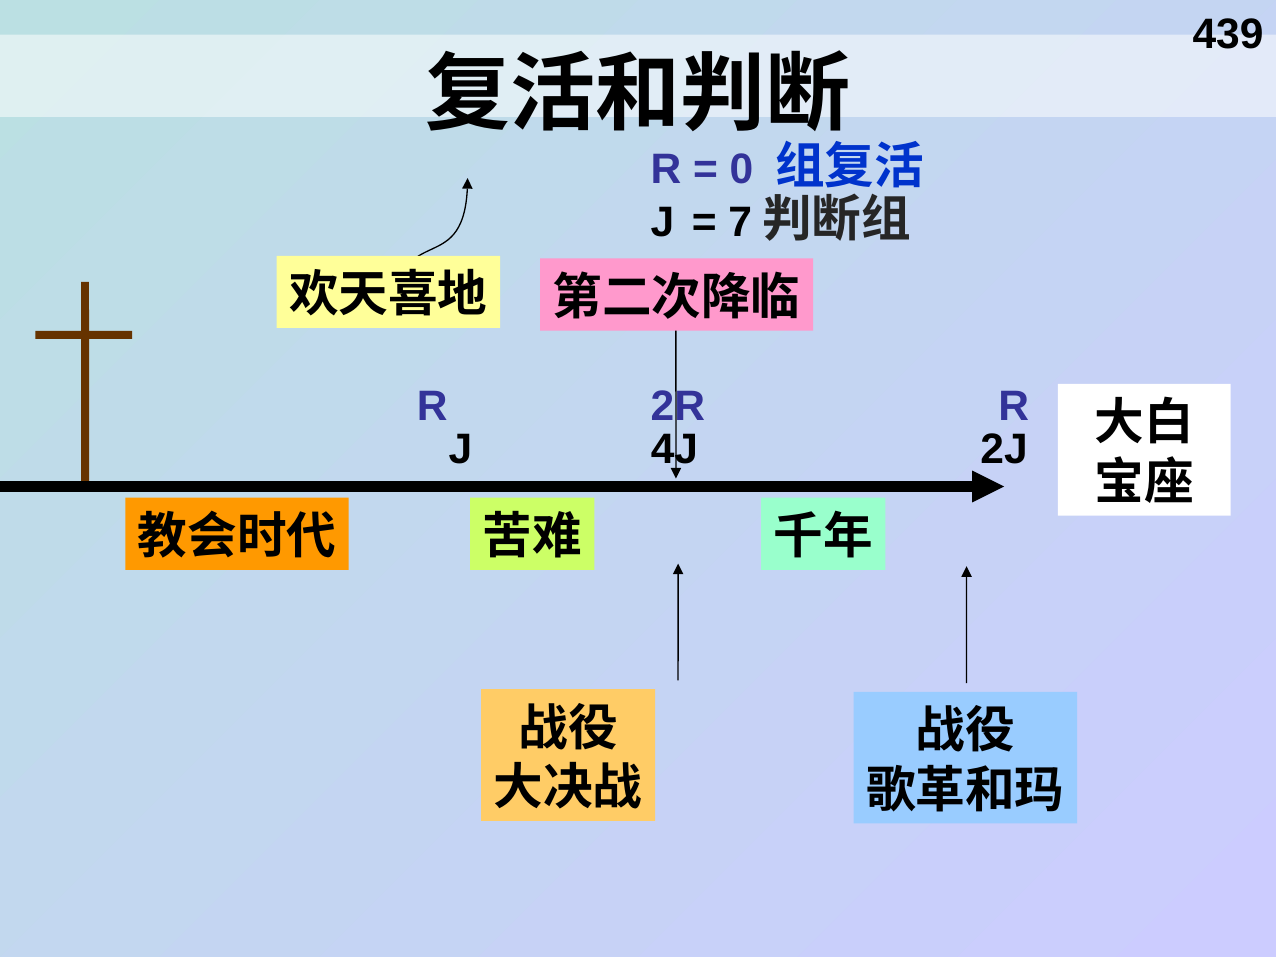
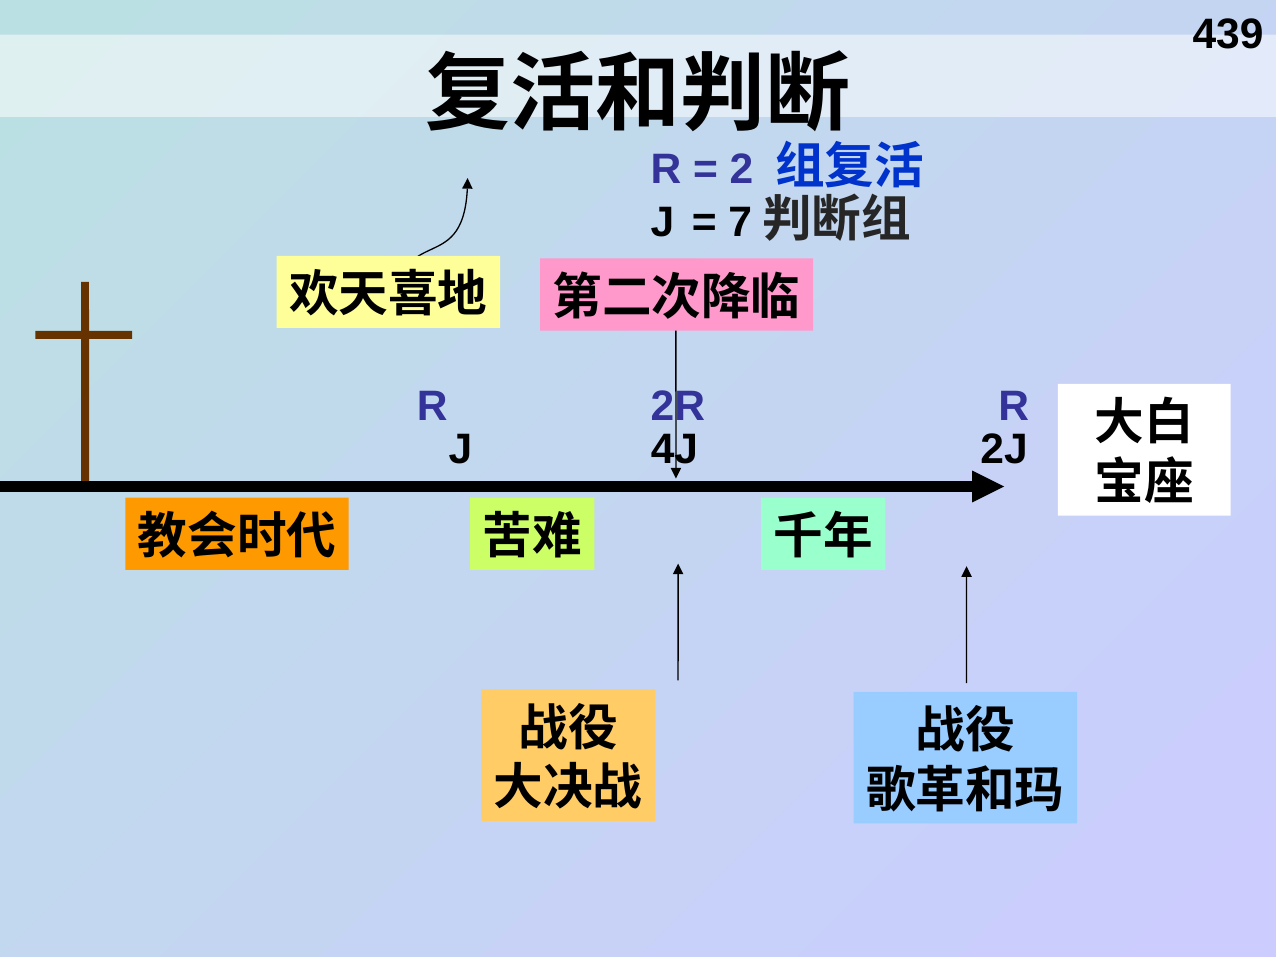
0: 0 -> 2 (741, 169)
